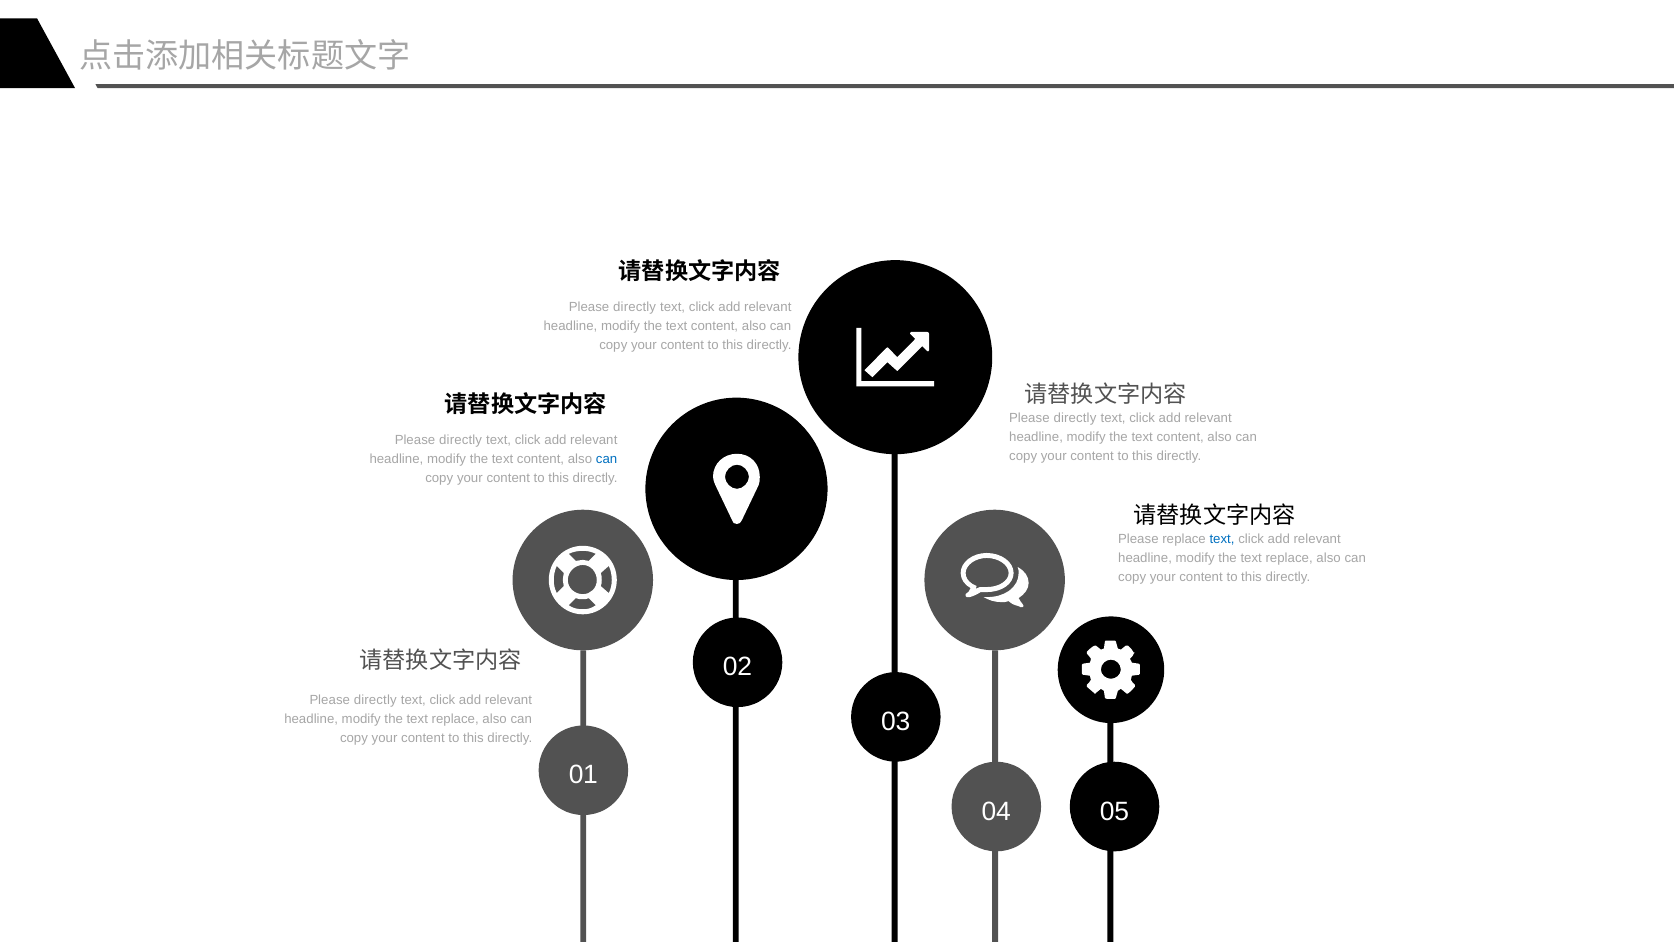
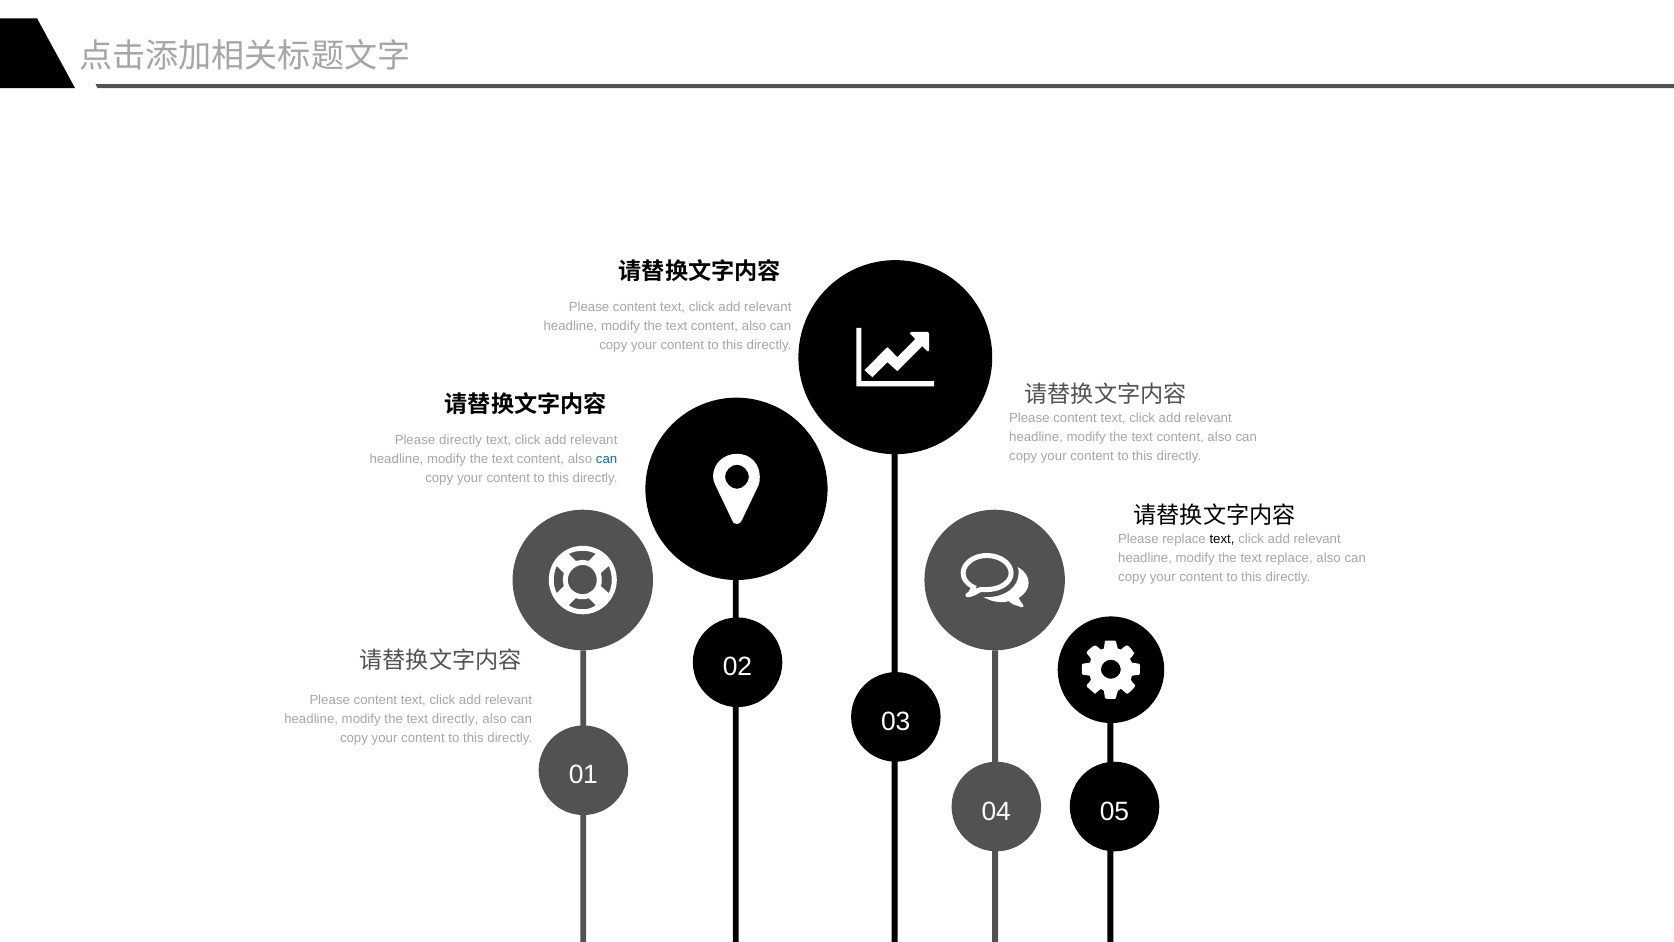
directly: directly -> content (635, 307)
directly: directly -> content (1075, 418)
text colour: blue -> black (1222, 539)
directly: directly -> content (375, 700)
replace: replace -> directly (455, 719)
